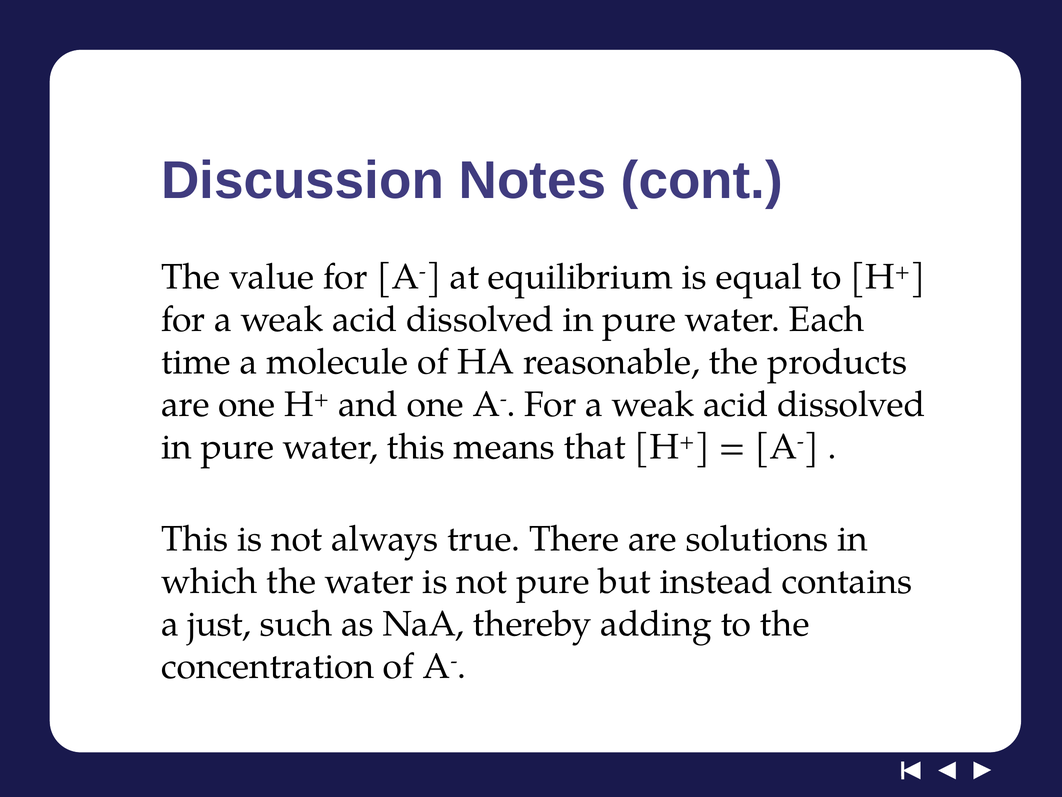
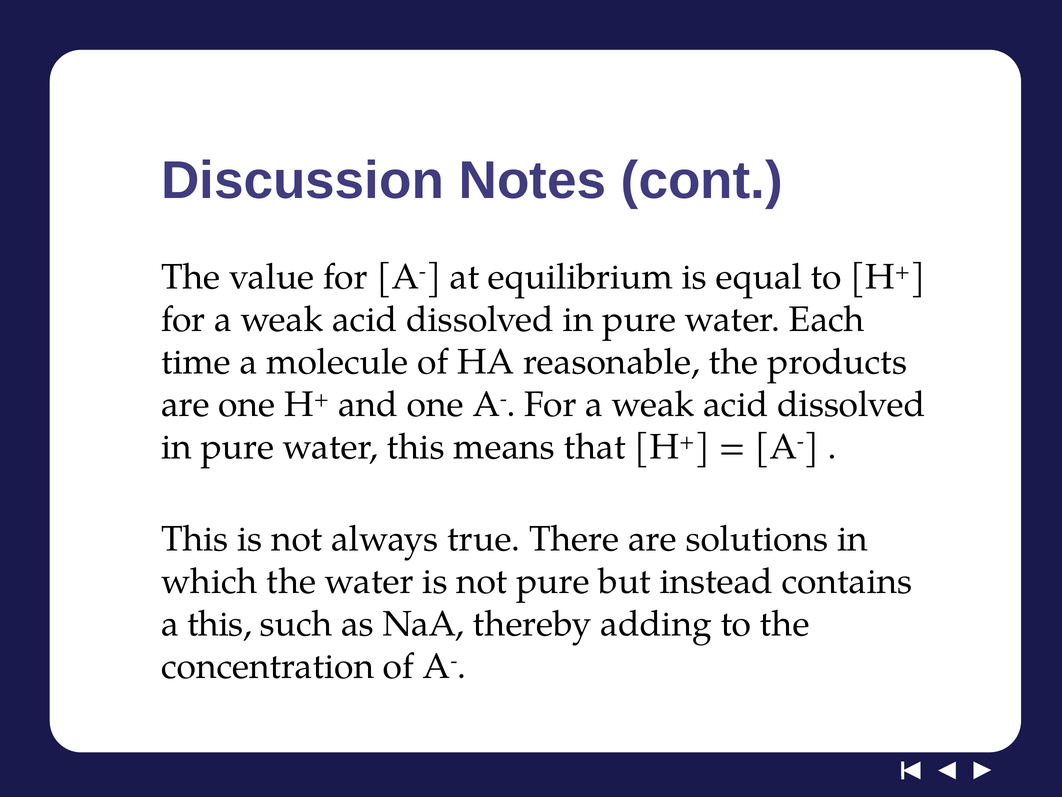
a just: just -> this (219, 624)
